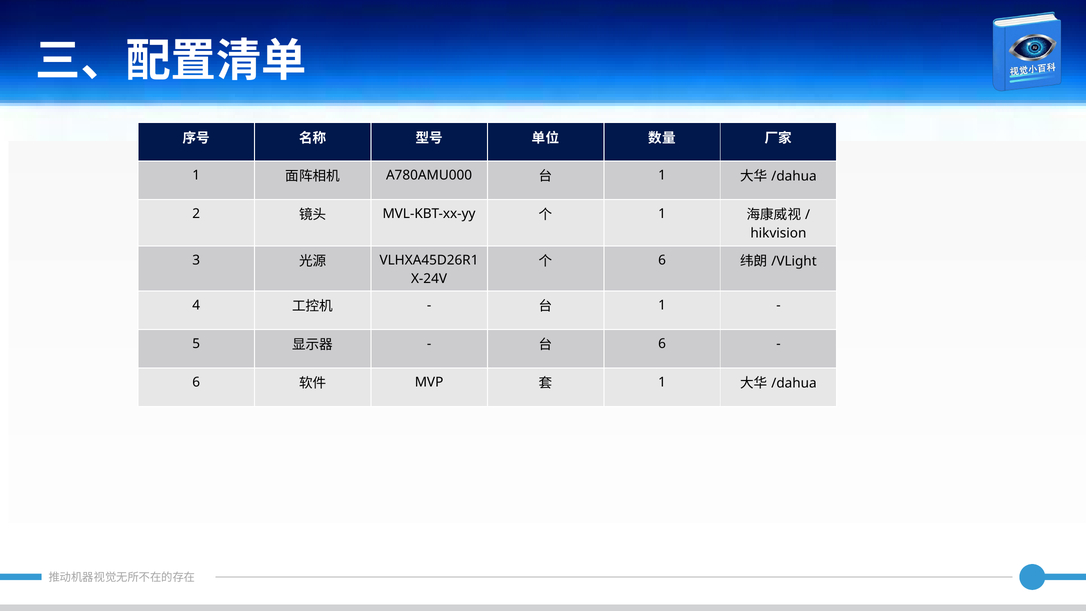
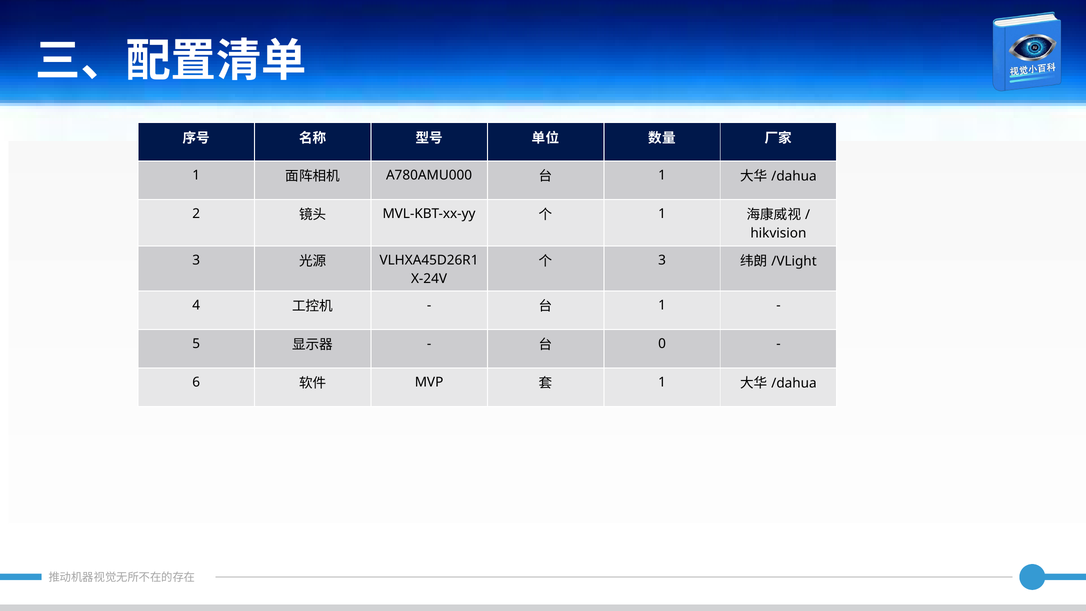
6: 6 -> 3 (662, 260)
6: 6 -> 0 (662, 344)
